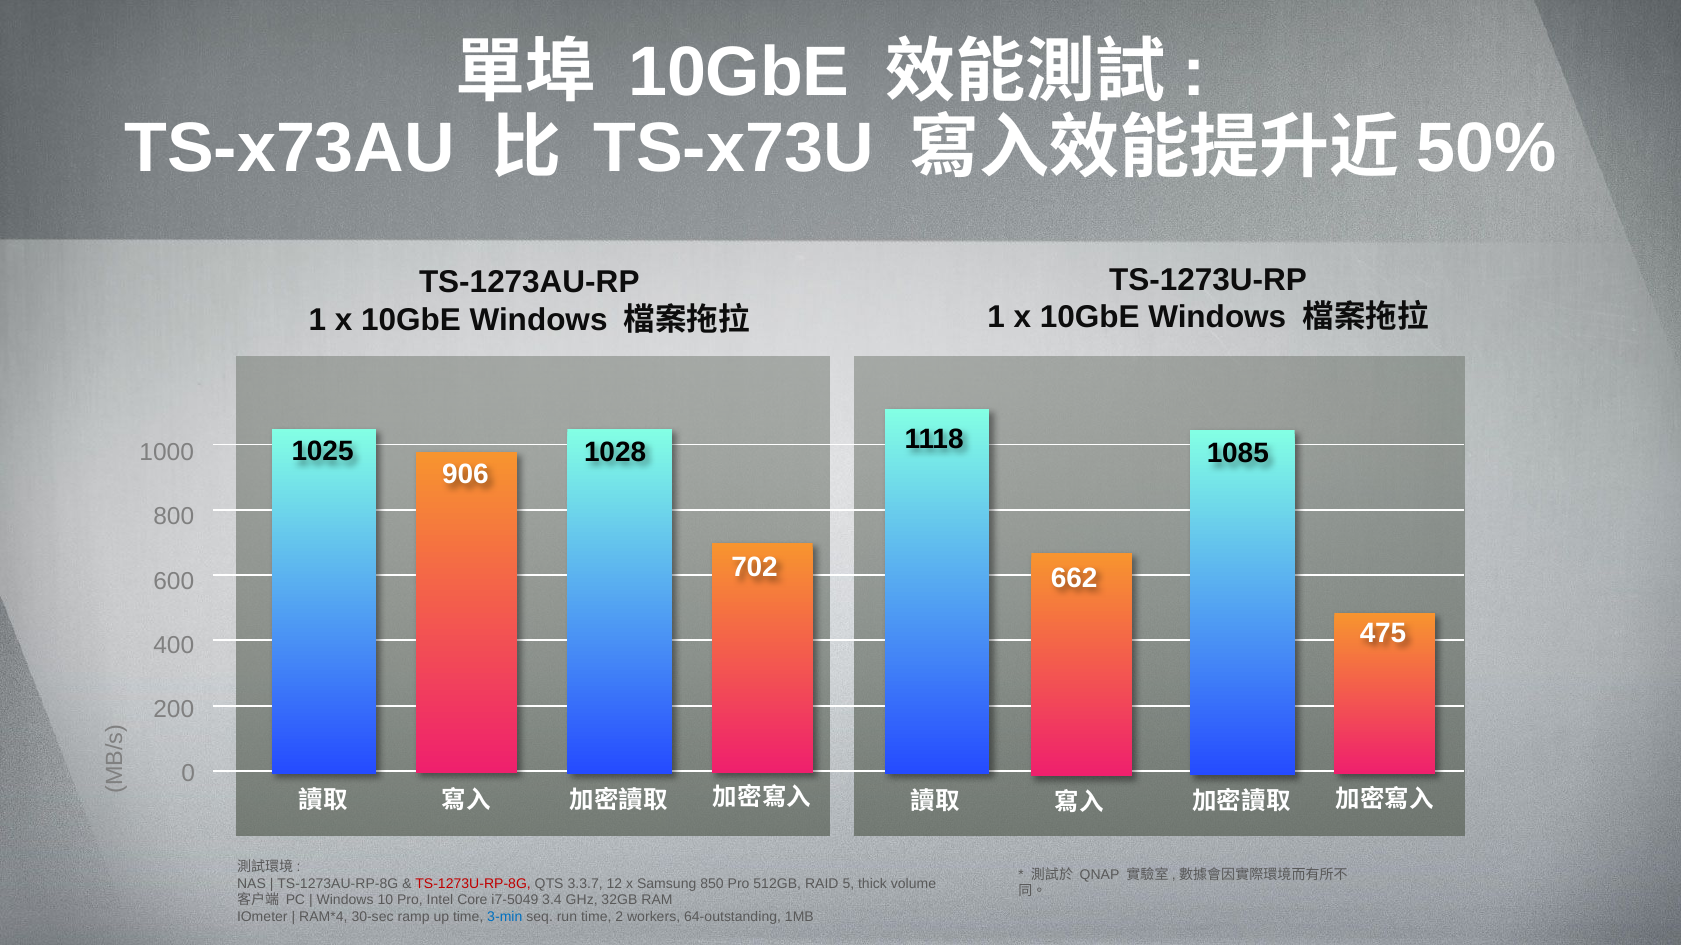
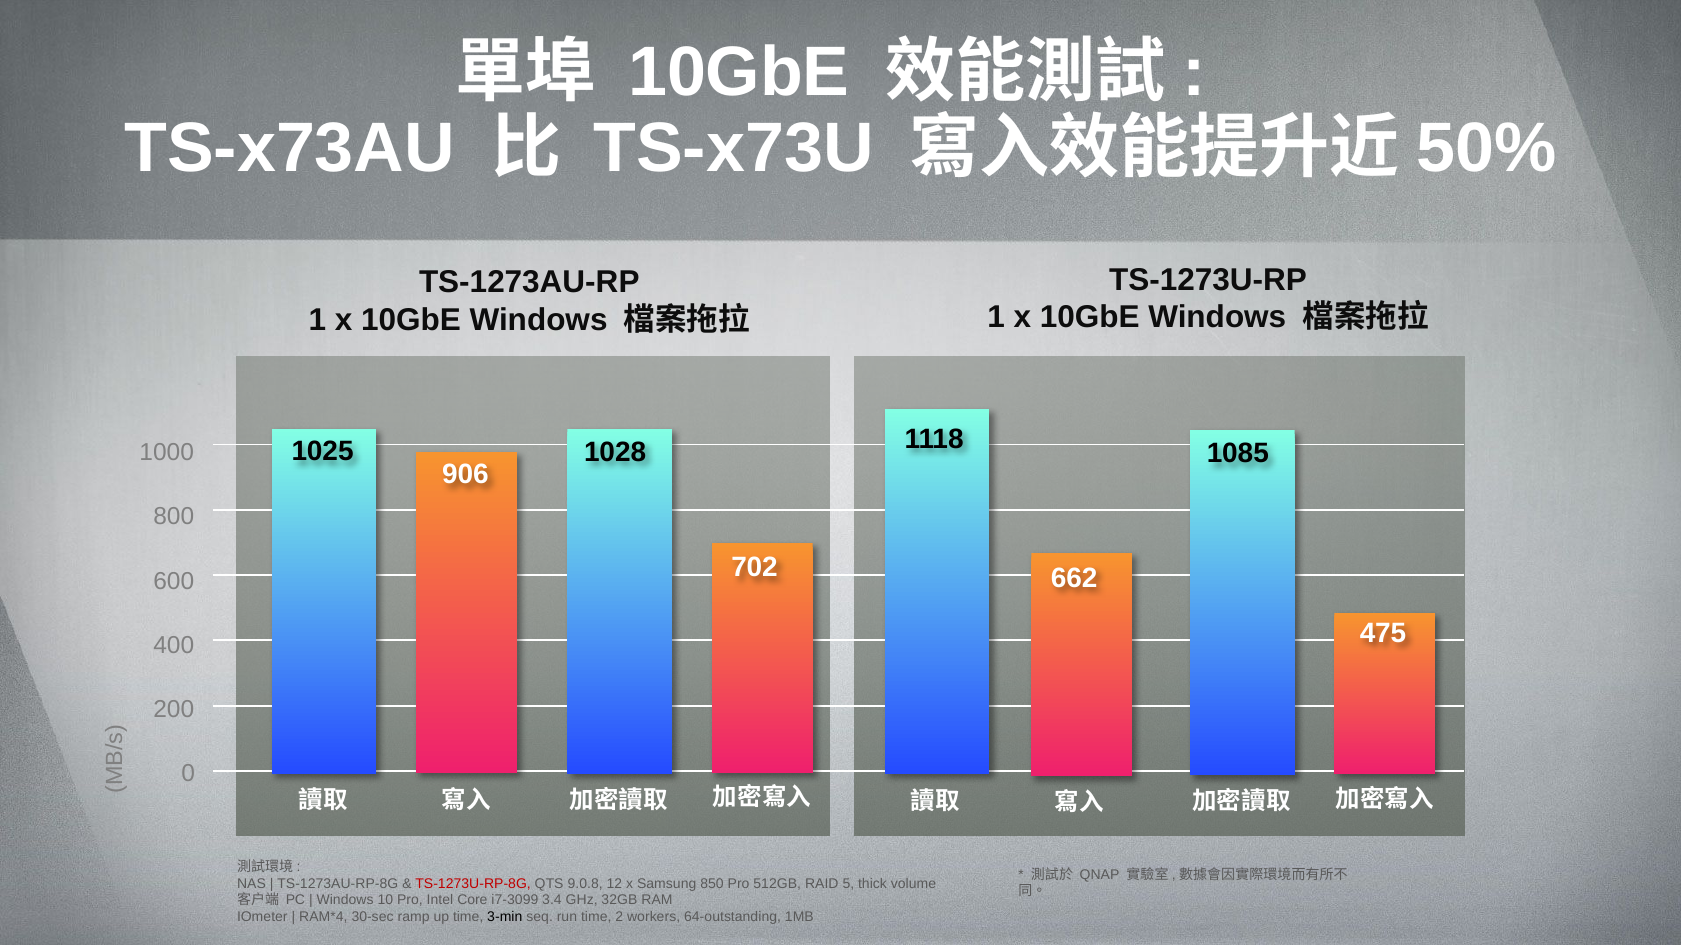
3.3.7: 3.3.7 -> 9.0.8 (585, 884)
i7-5049: i7-5049 -> i7-3099 (515, 901)
3-min colour: blue -> black (505, 918)
